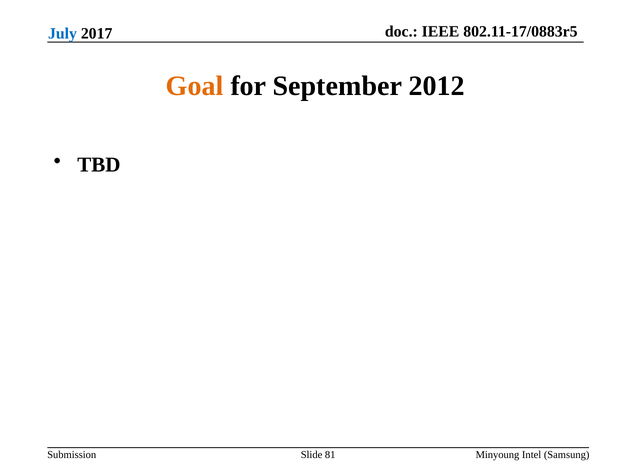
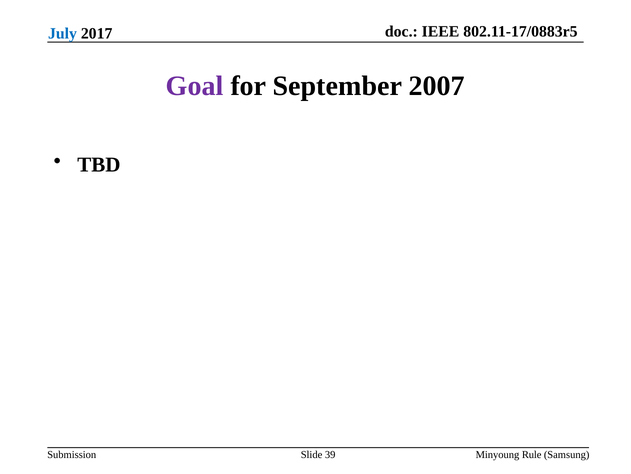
Goal colour: orange -> purple (195, 86)
2012: 2012 -> 2007 (437, 86)
81: 81 -> 39 (330, 454)
Intel: Intel -> Rule (532, 454)
